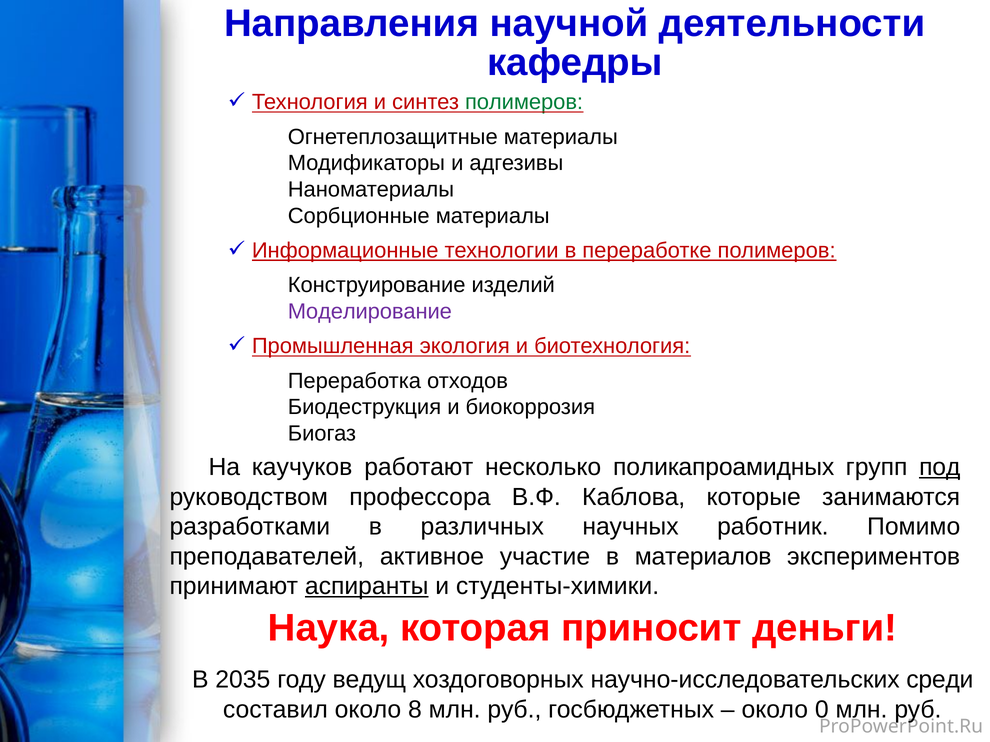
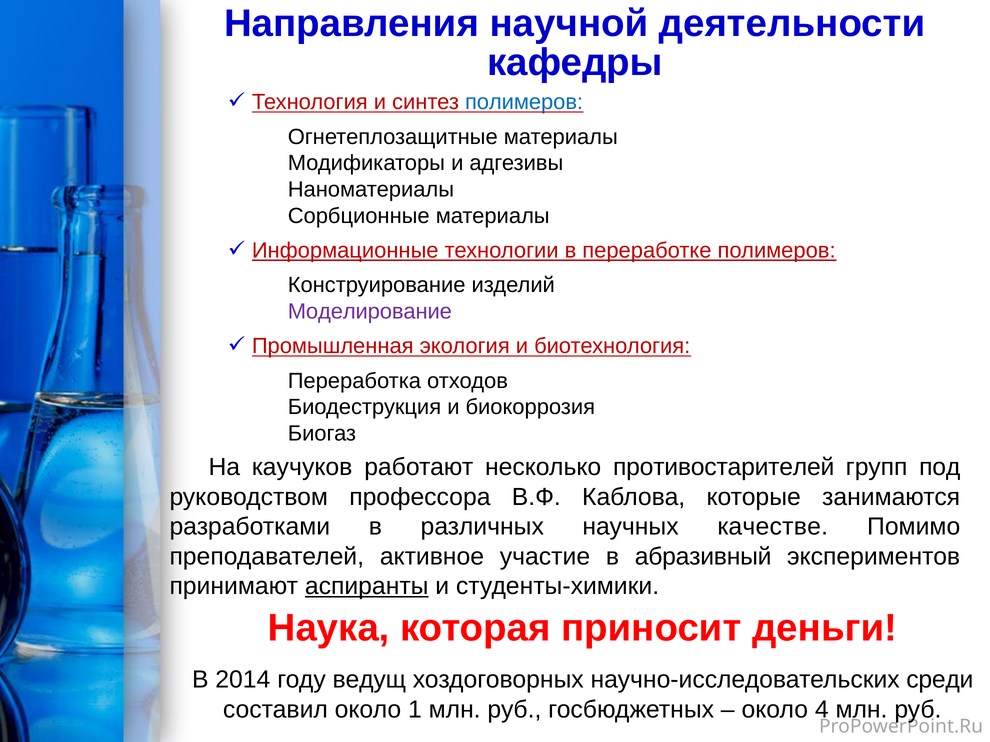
полимеров colour: green -> blue (524, 102)
поликапроамидных: поликапроамидных -> противостарителей (724, 468)
под underline: present -> none (940, 468)
работник: работник -> качестве (773, 527)
материалов: материалов -> абразивный (703, 557)
2035: 2035 -> 2014 (243, 680)
8: 8 -> 1 (415, 710)
0: 0 -> 4 (822, 710)
